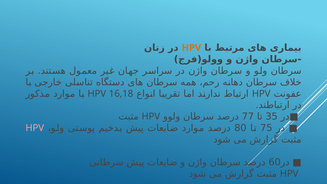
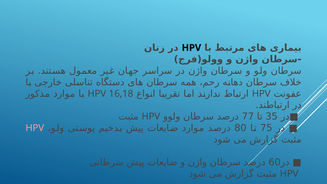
HPV colour: orange -> black (191, 48)
